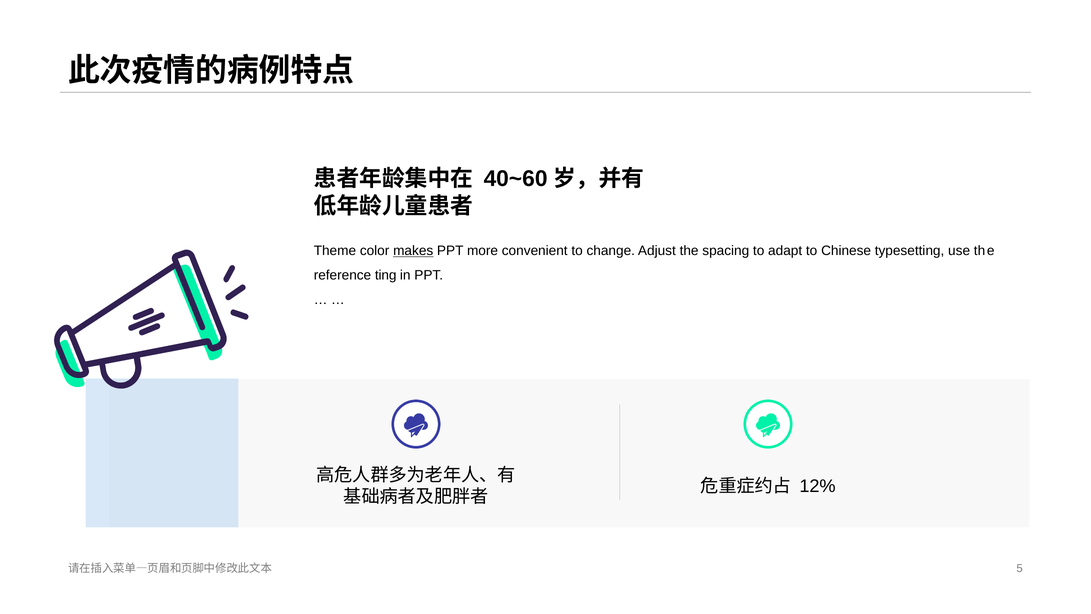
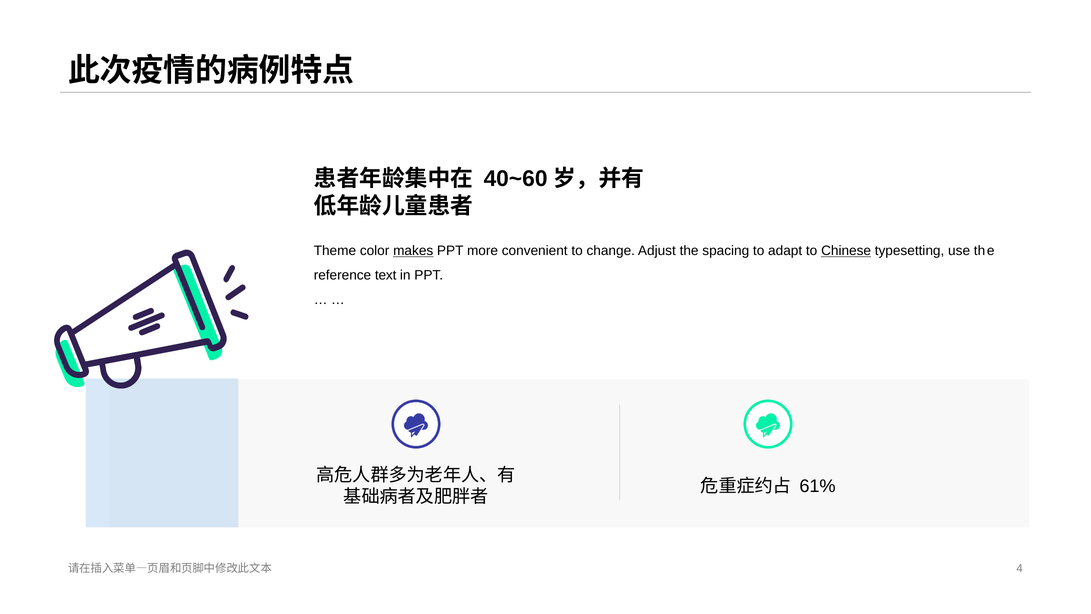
Chinese underline: none -> present (846, 251)
ting: ting -> text (386, 275)
12%: 12% -> 61% (818, 486)
5: 5 -> 4 (1020, 568)
